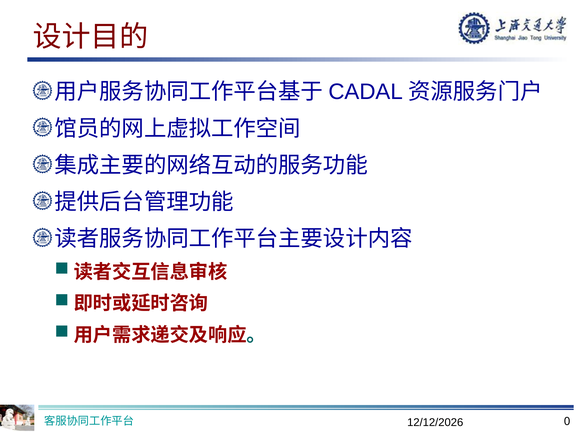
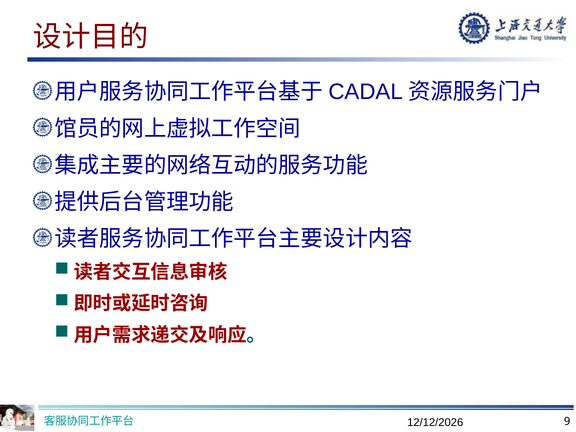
0: 0 -> 9 (567, 422)
